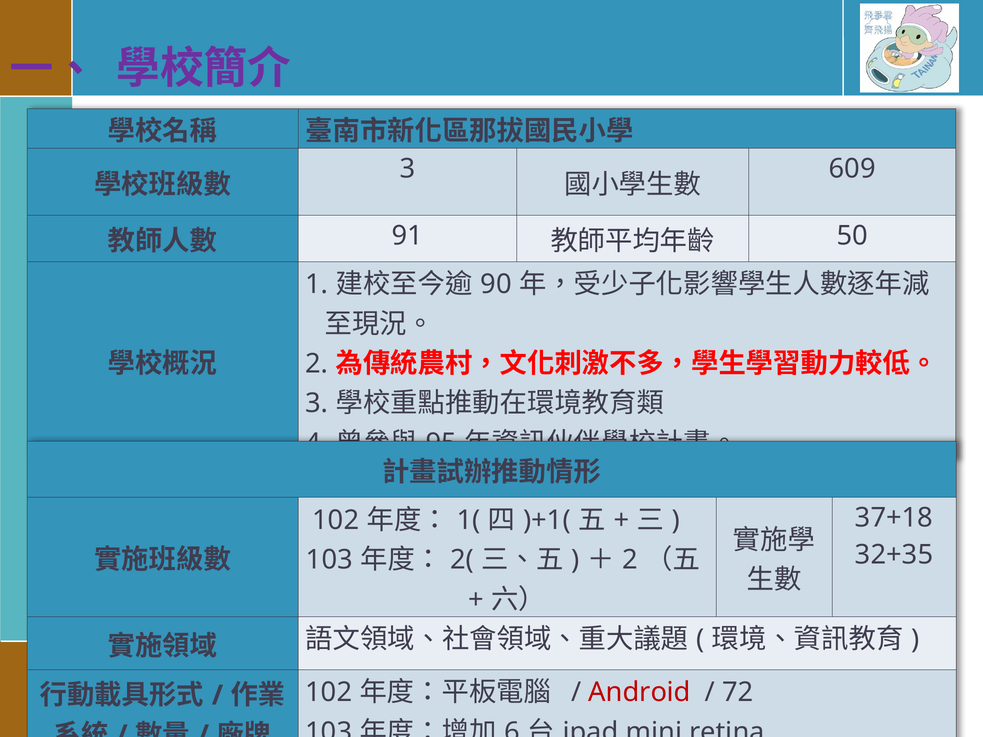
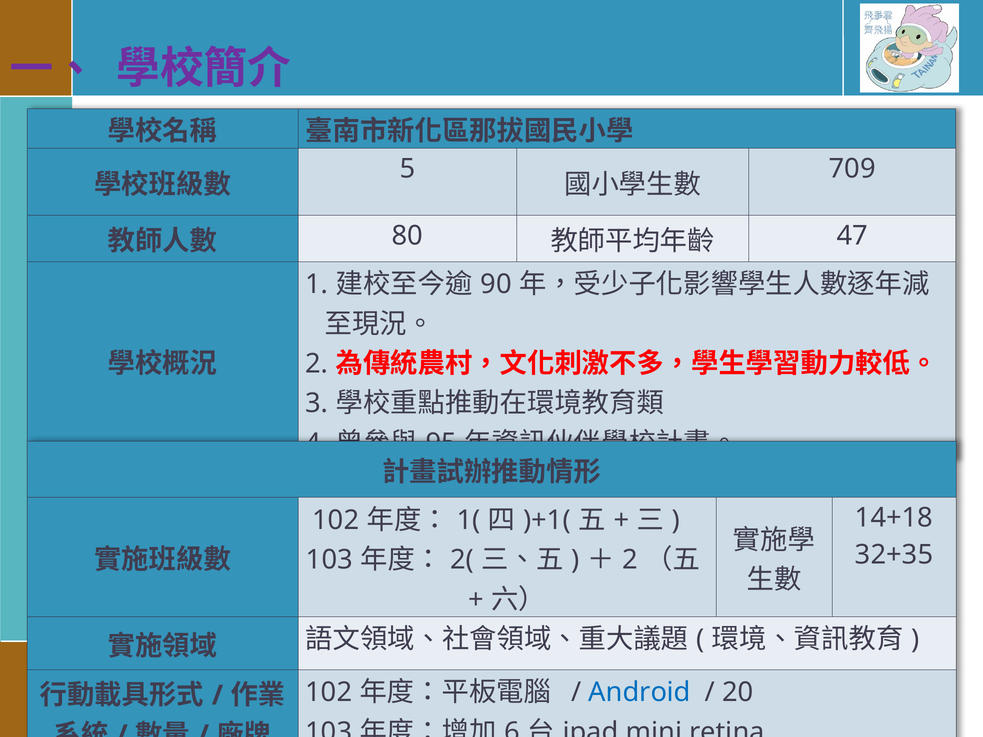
3: 3 -> 5 (407, 169)
609: 609 -> 709 (852, 169)
91: 91 -> 80 (407, 236)
50: 50 -> 47 (852, 236)
37+18: 37+18 -> 14+18 (894, 518)
Android colour: red -> blue (640, 693)
72: 72 -> 20 (738, 693)
